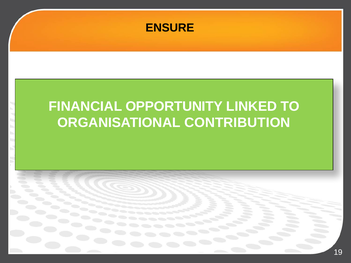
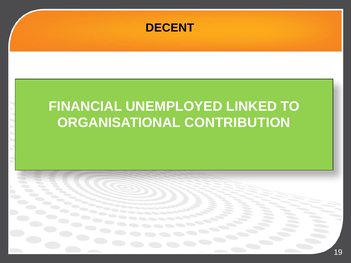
ENSURE: ENSURE -> DECENT (170, 28)
OPPORTUNITY: OPPORTUNITY -> UNEMPLOYED (174, 106)
